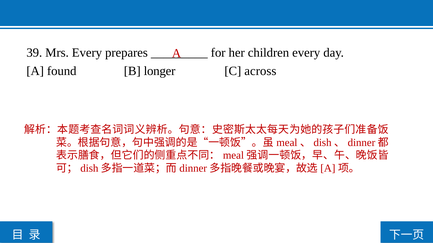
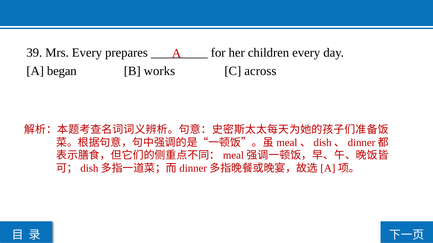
found: found -> began (62, 71)
longer: longer -> works (159, 71)
